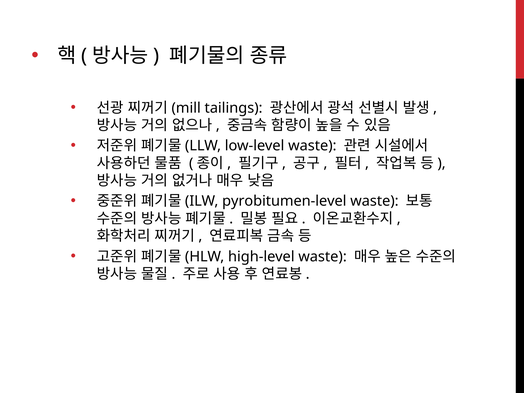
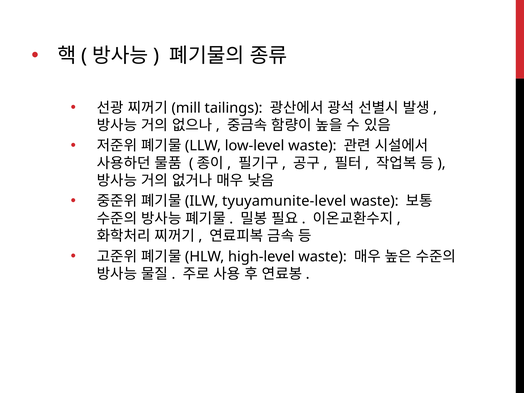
pyrobitumen-level: pyrobitumen-level -> tyuyamunite-level (284, 201)
